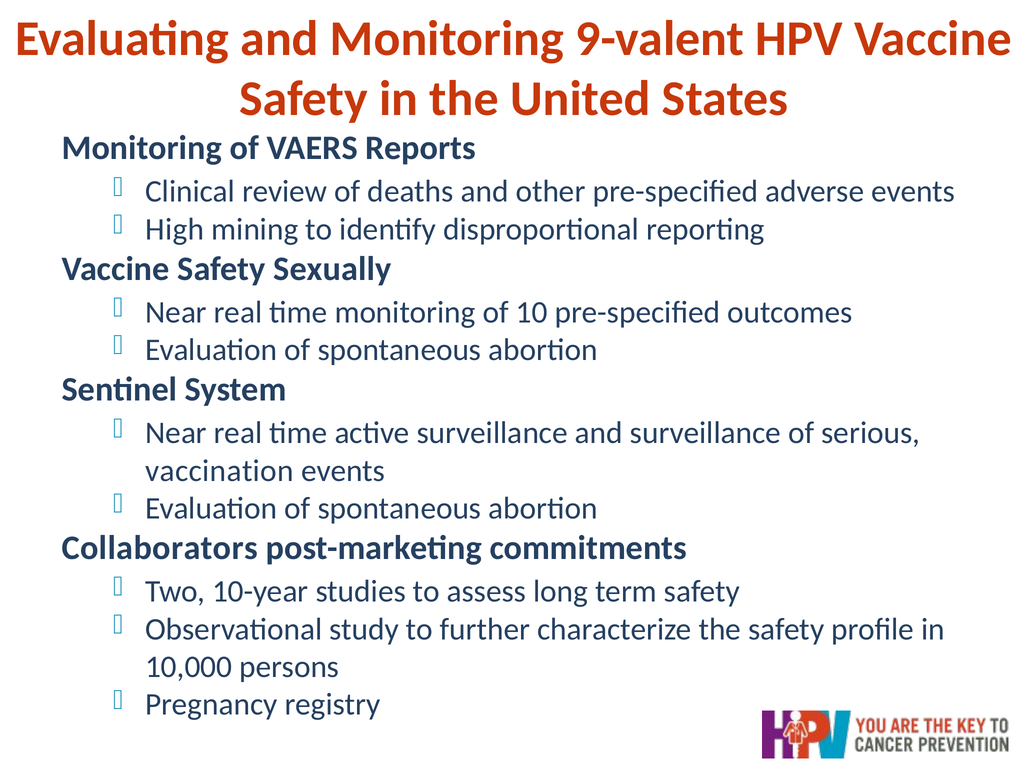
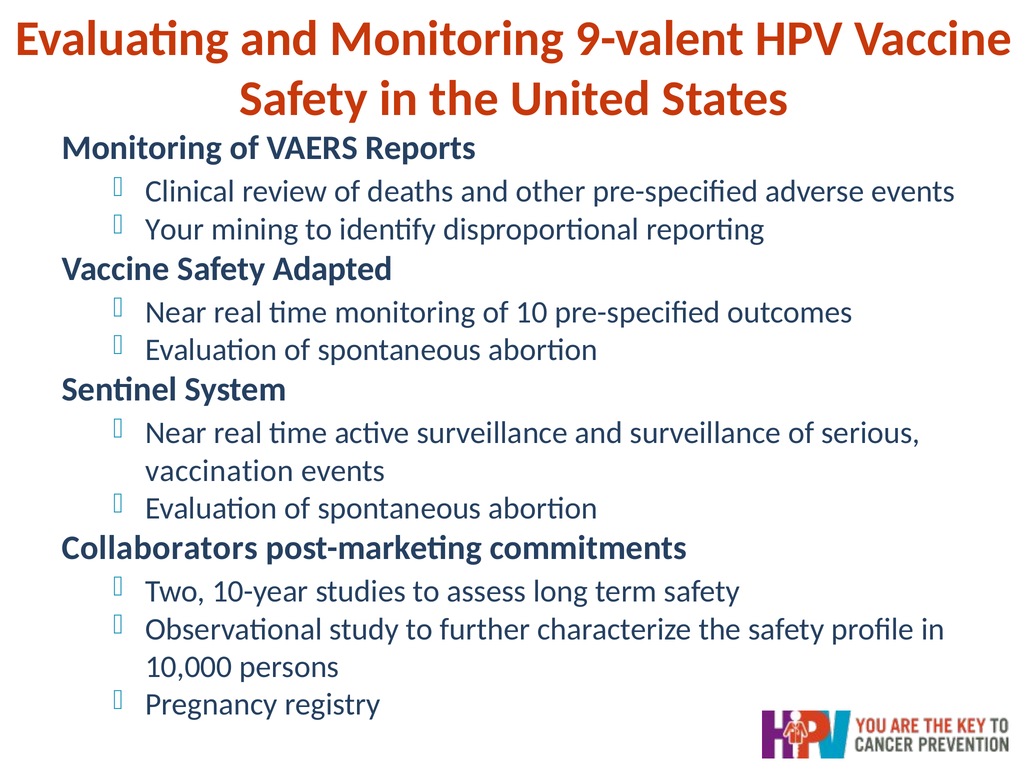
High: High -> Your (175, 229)
Sexually: Sexually -> Adapted (333, 269)
